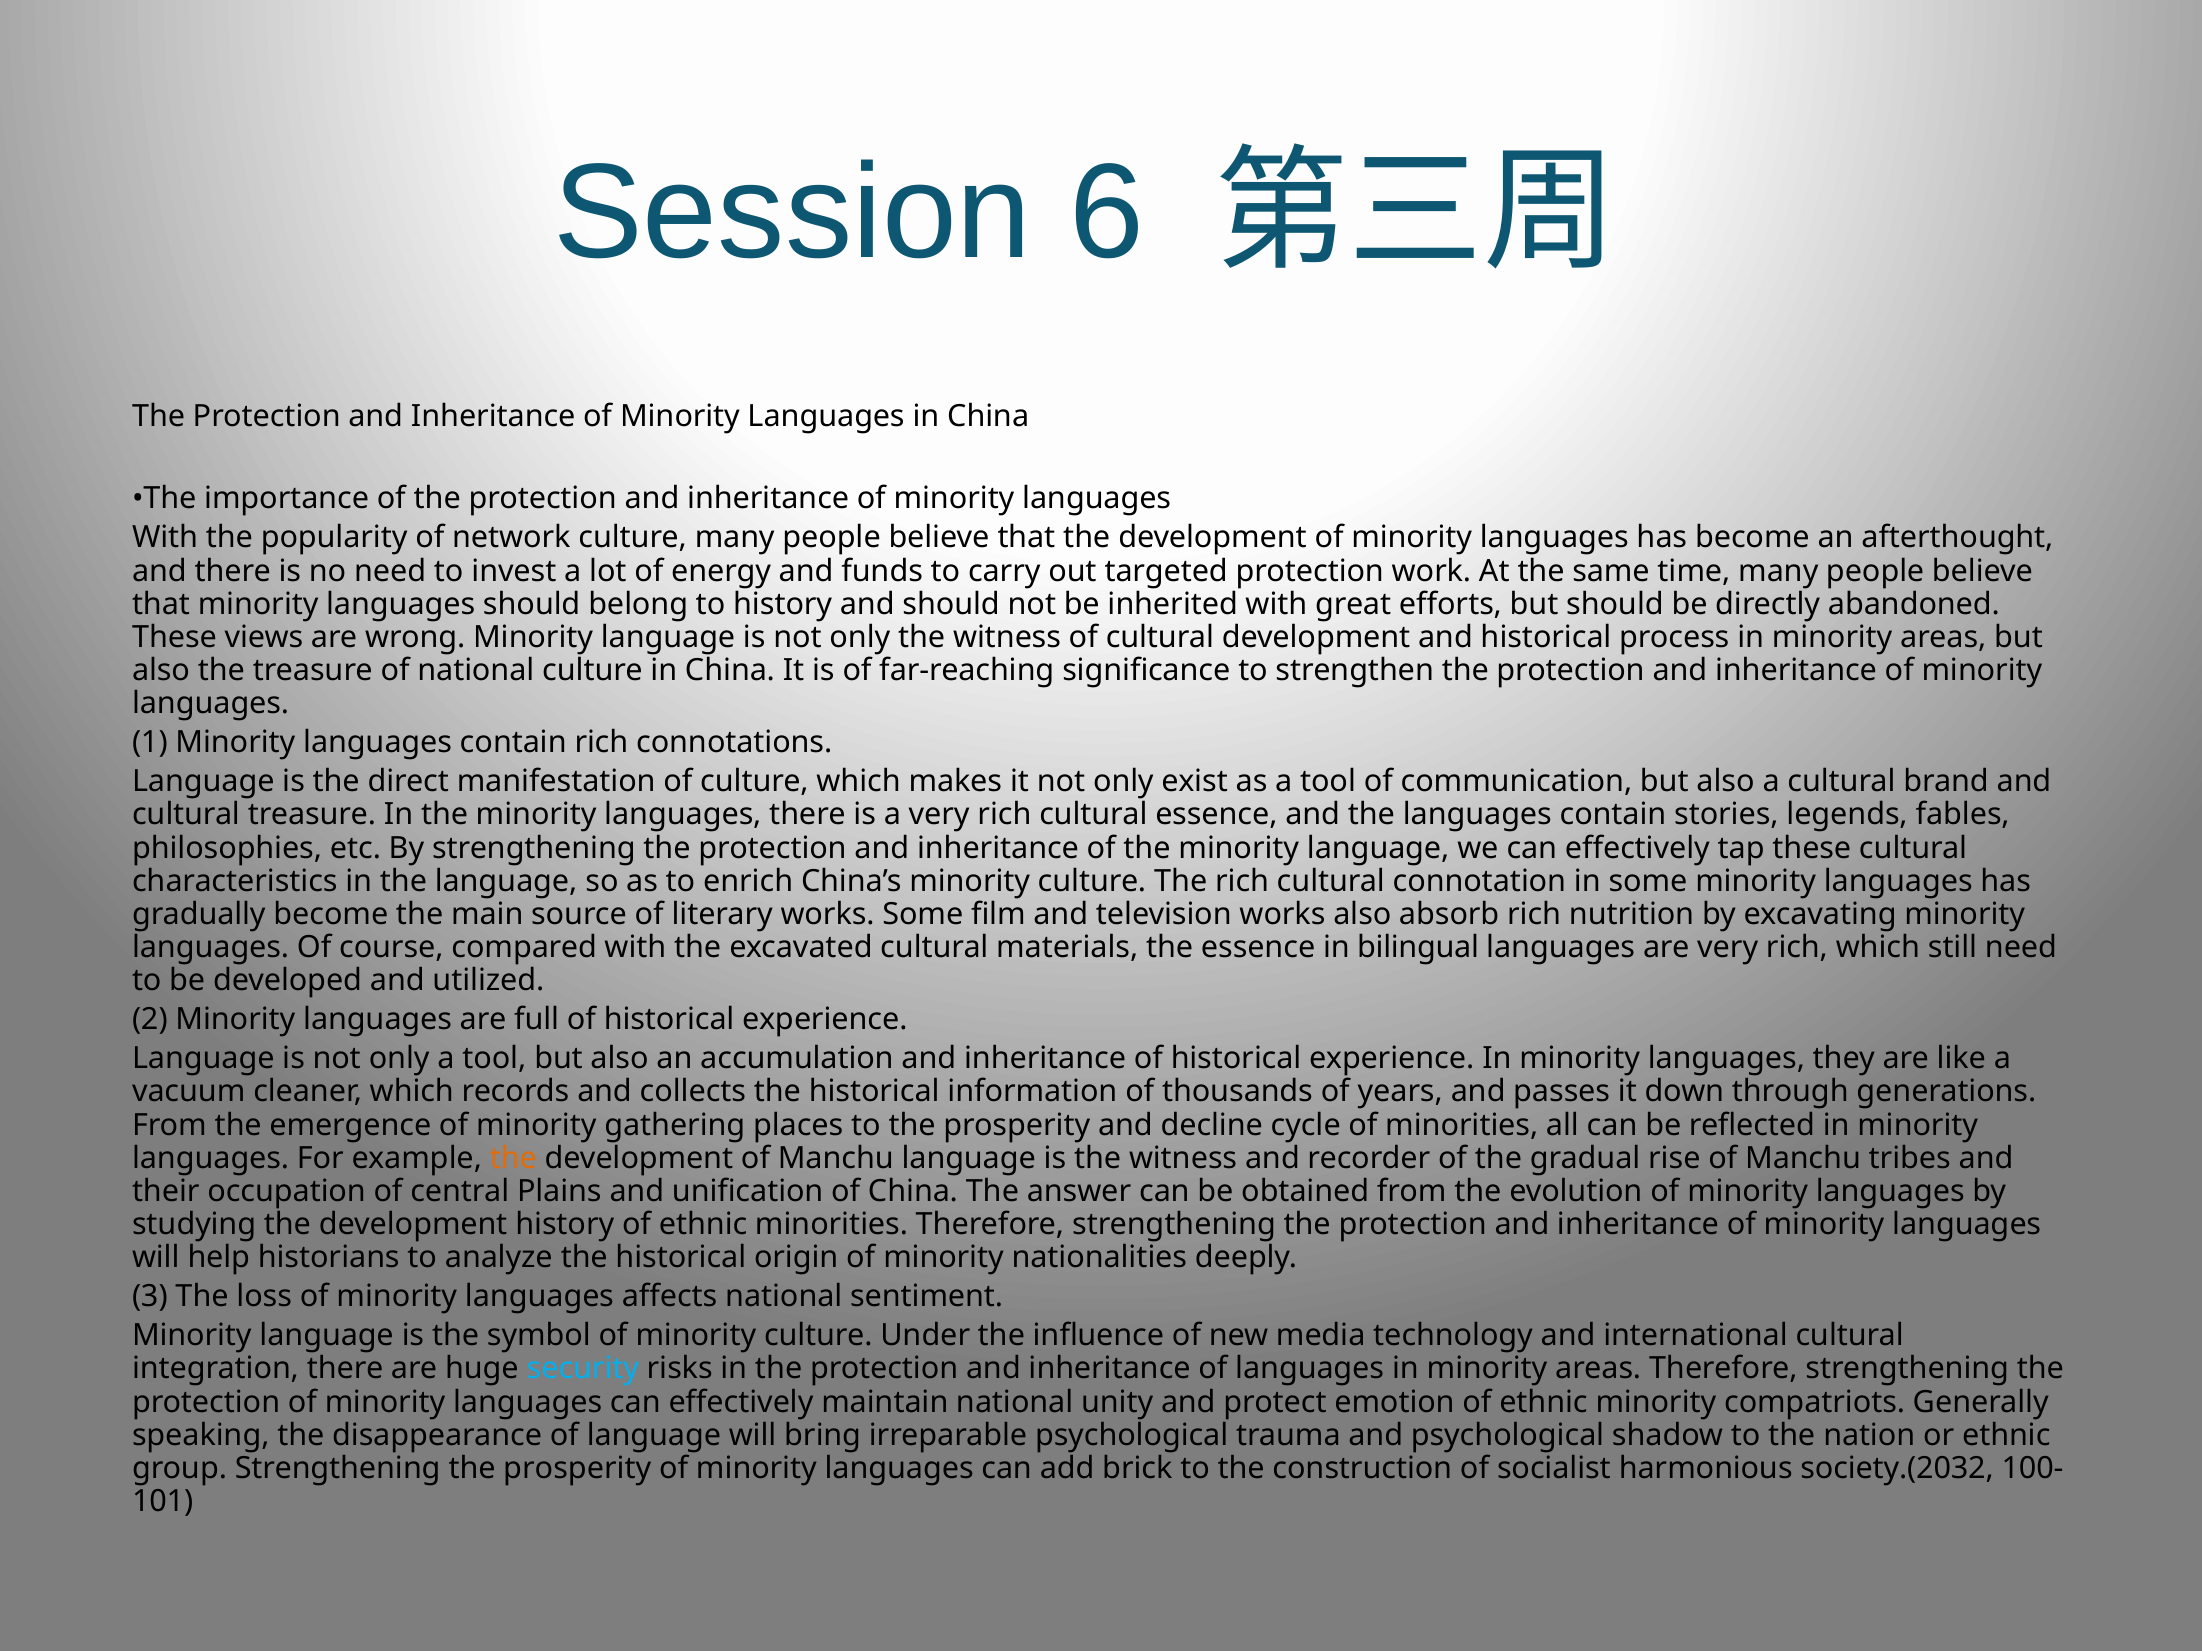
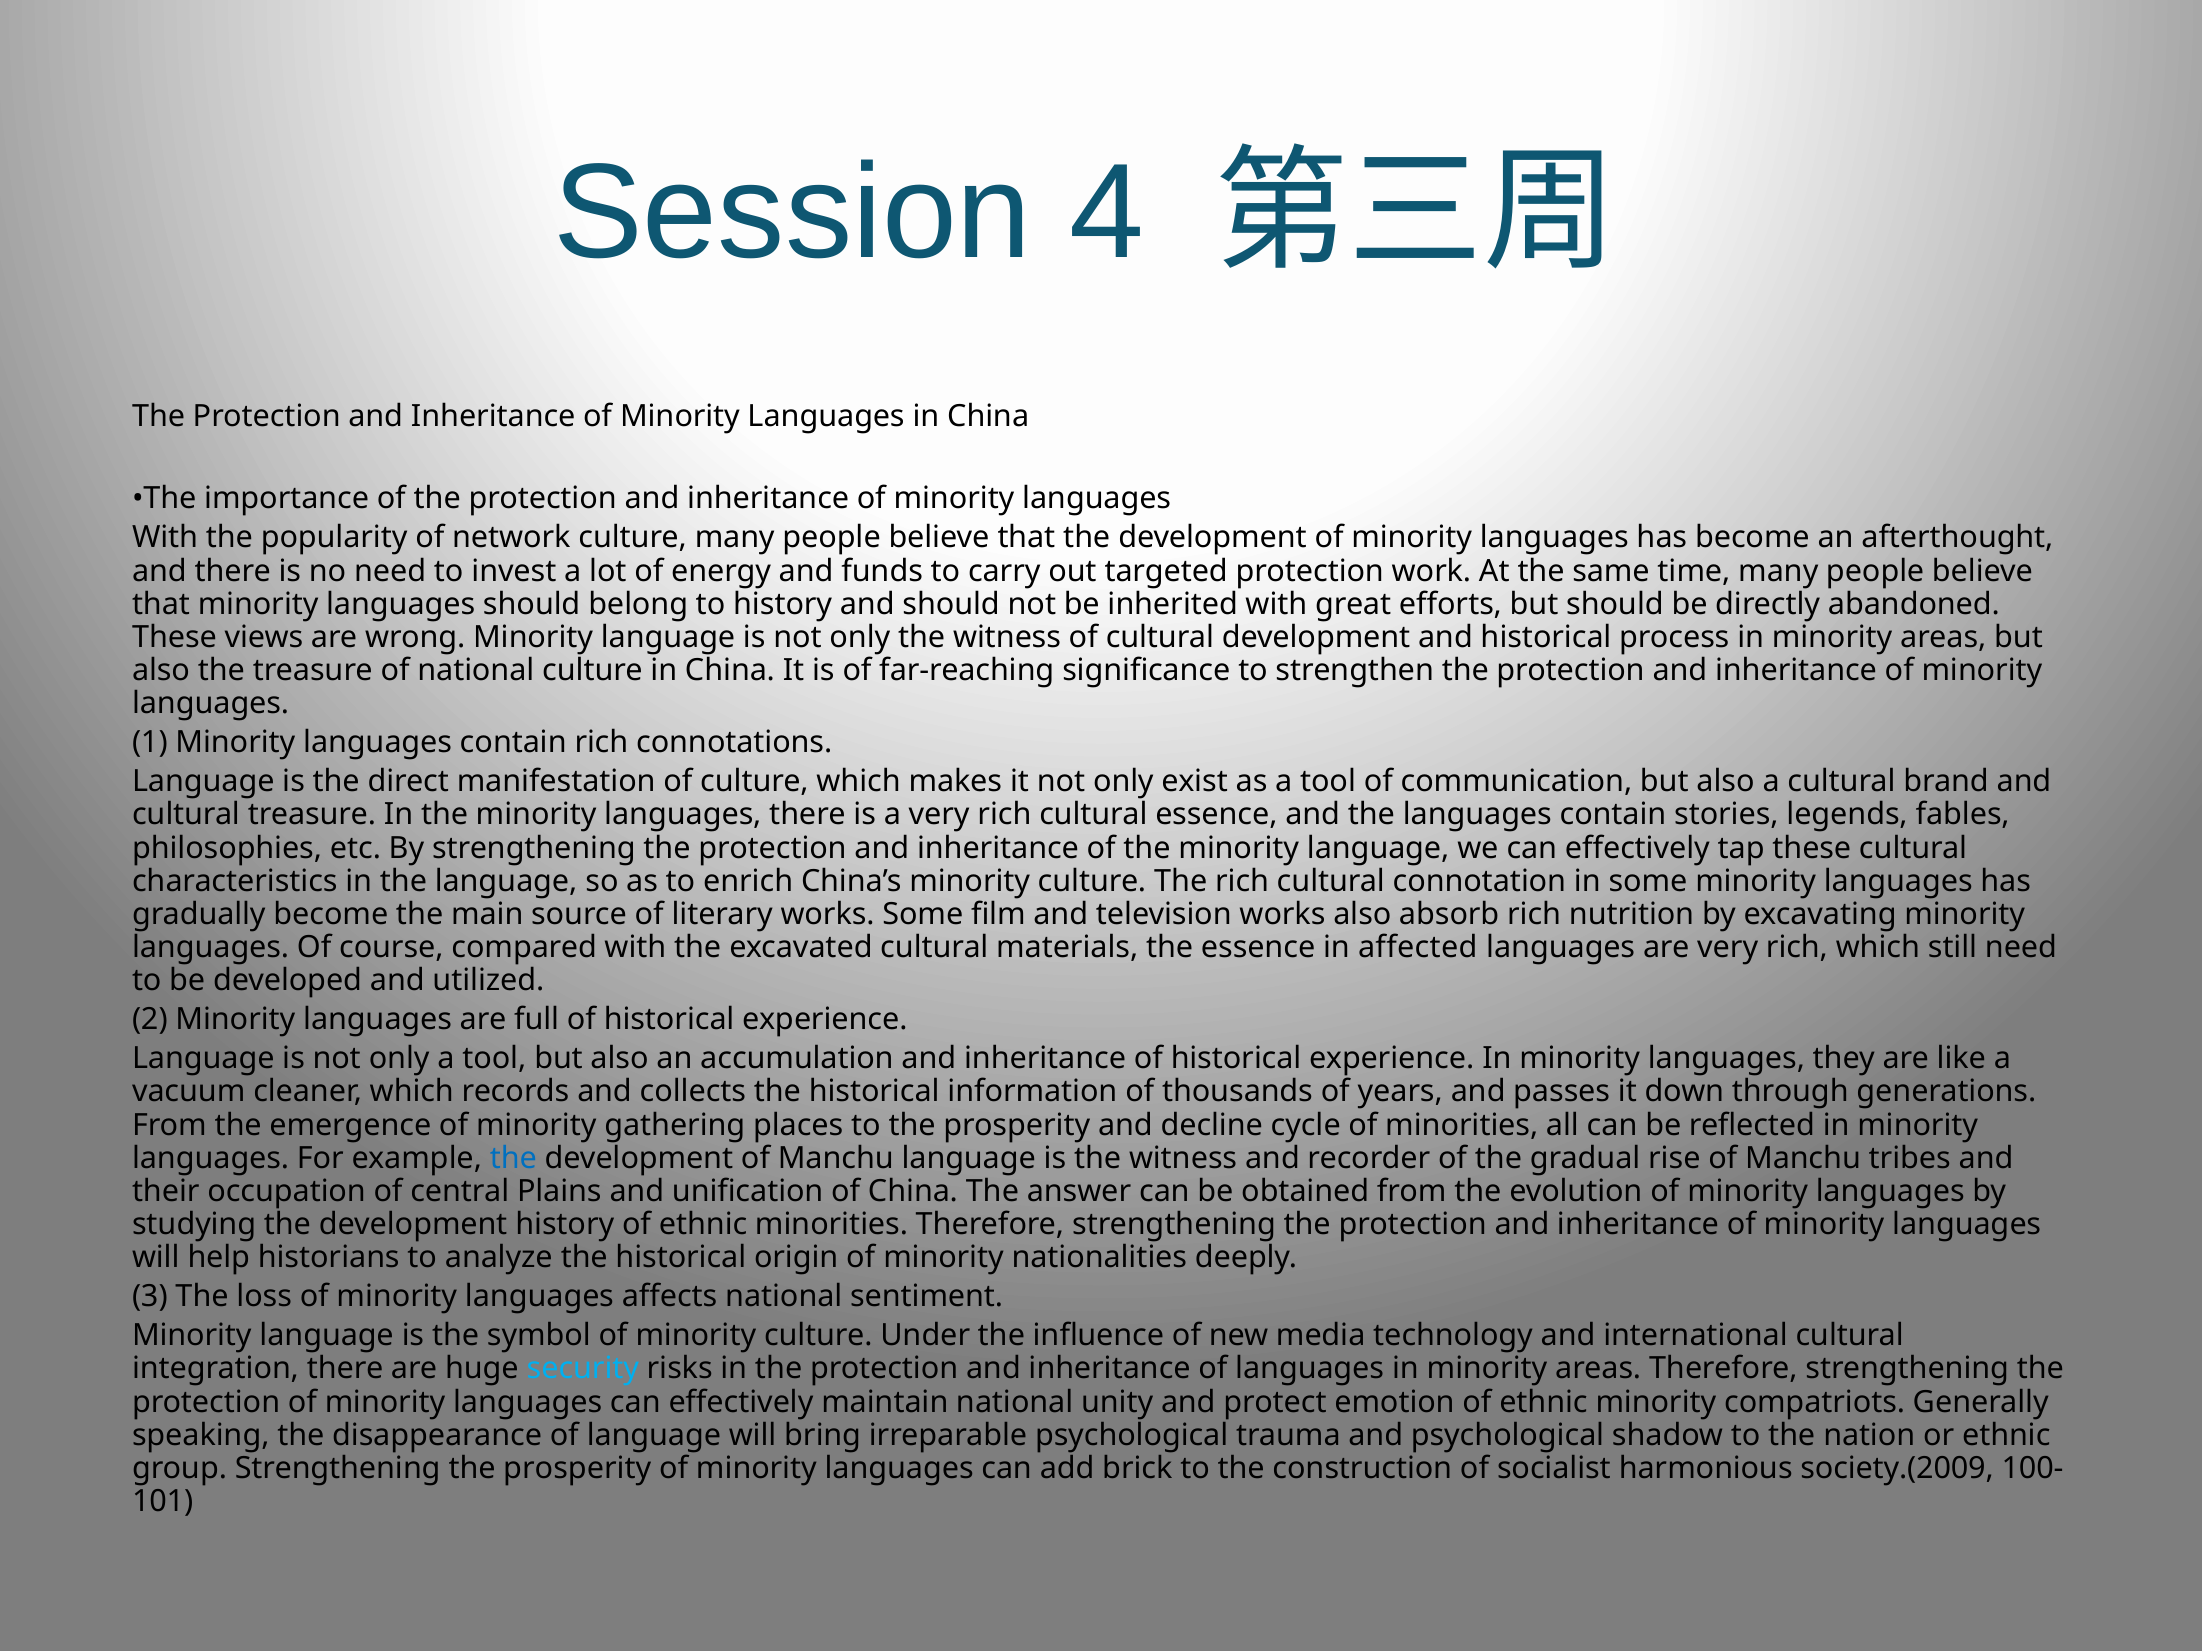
6: 6 -> 4 (1106, 213)
bilingual: bilingual -> affected (1418, 948)
the colour: orange -> blue (513, 1158)
society.(2032: society.(2032 -> society.(2009 (1897, 1469)
